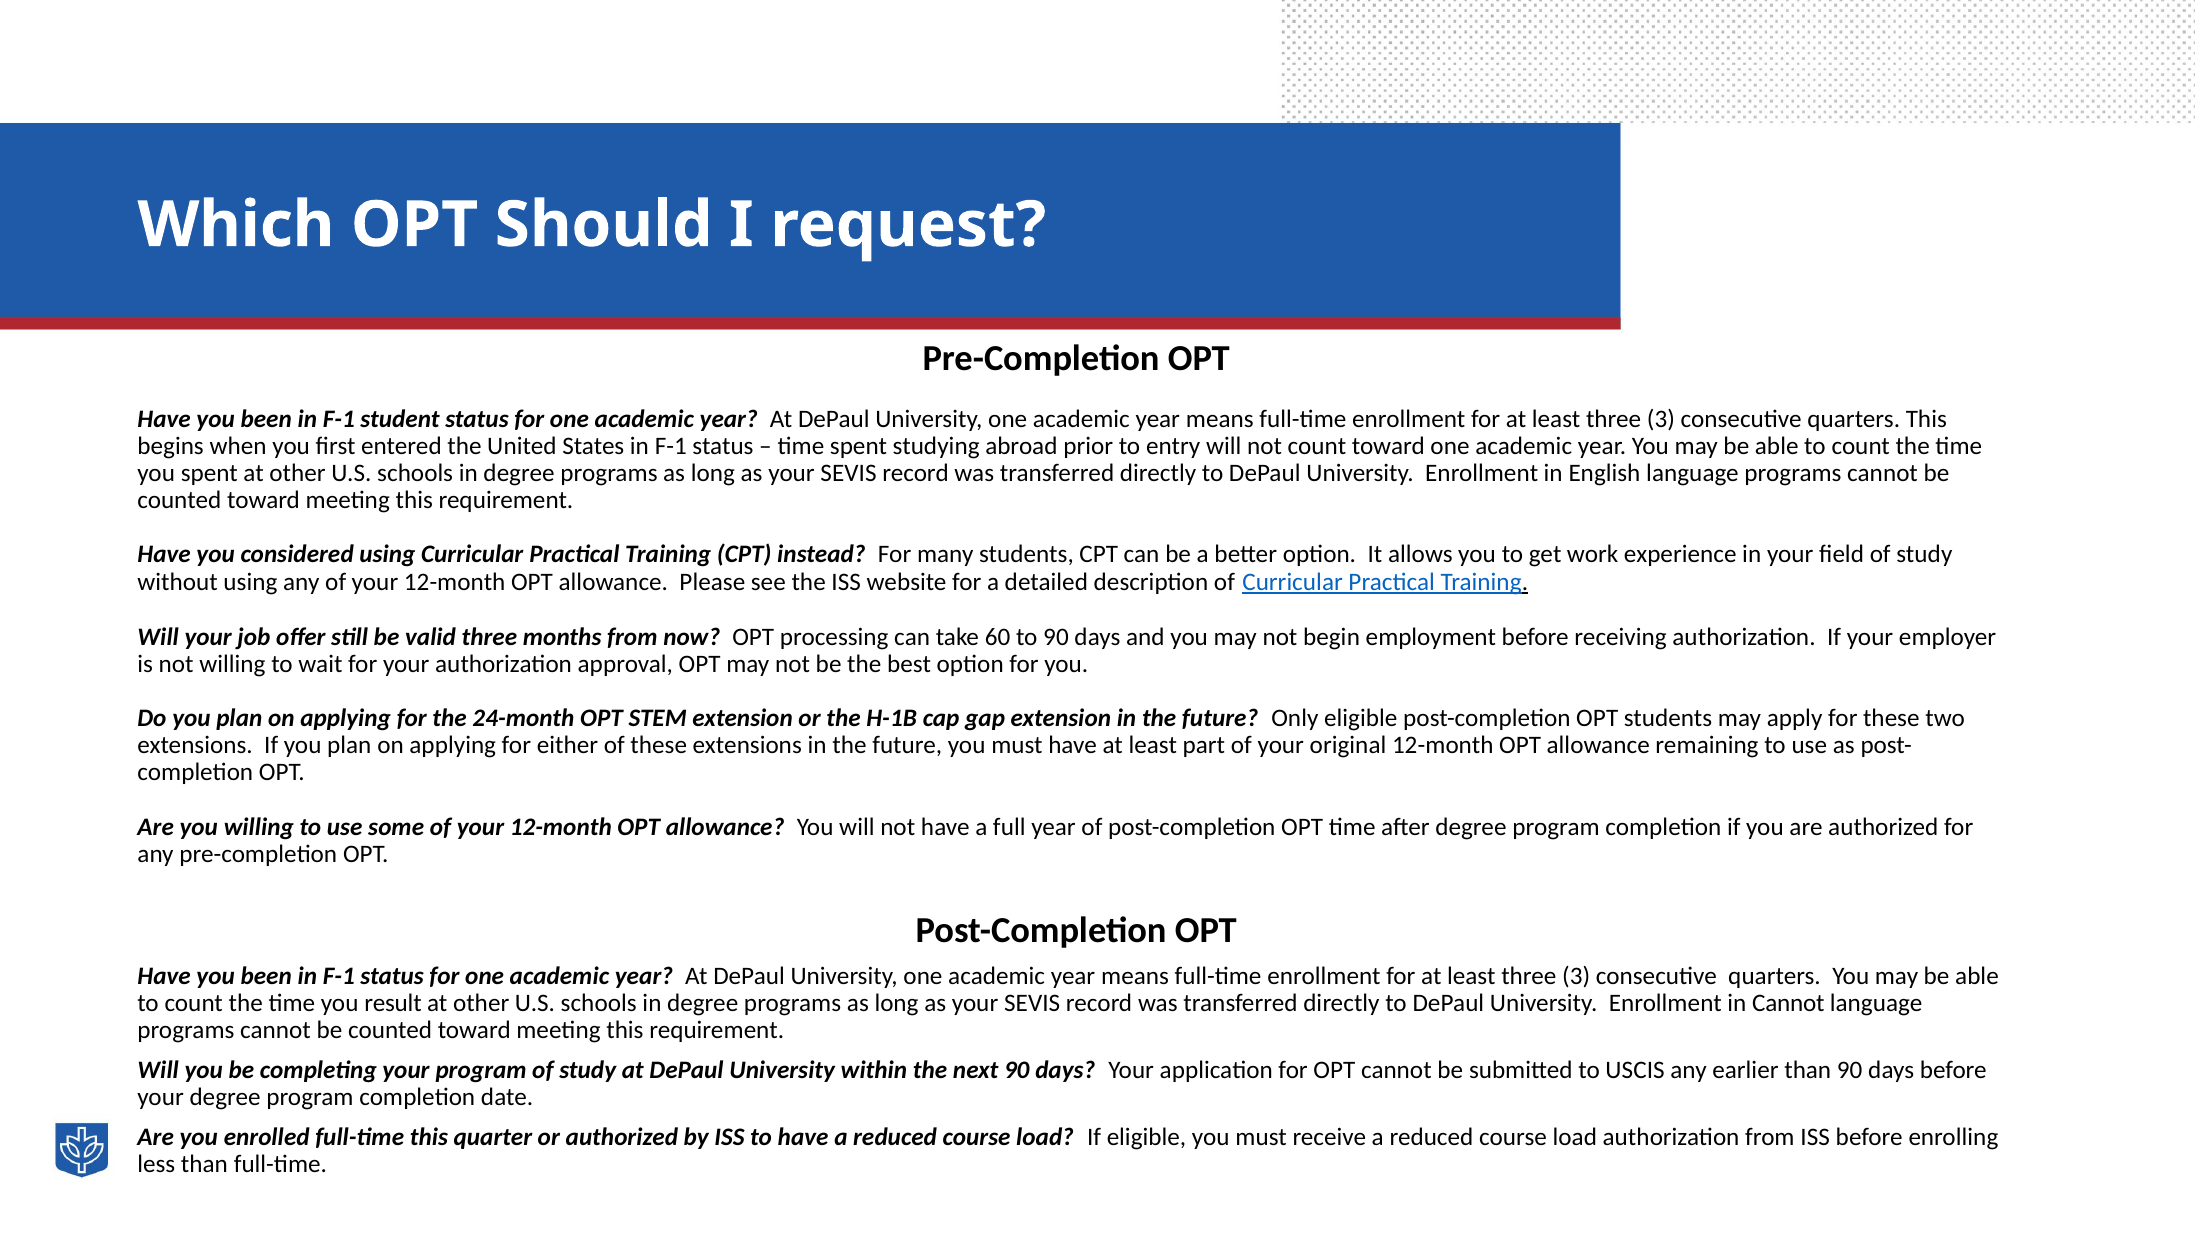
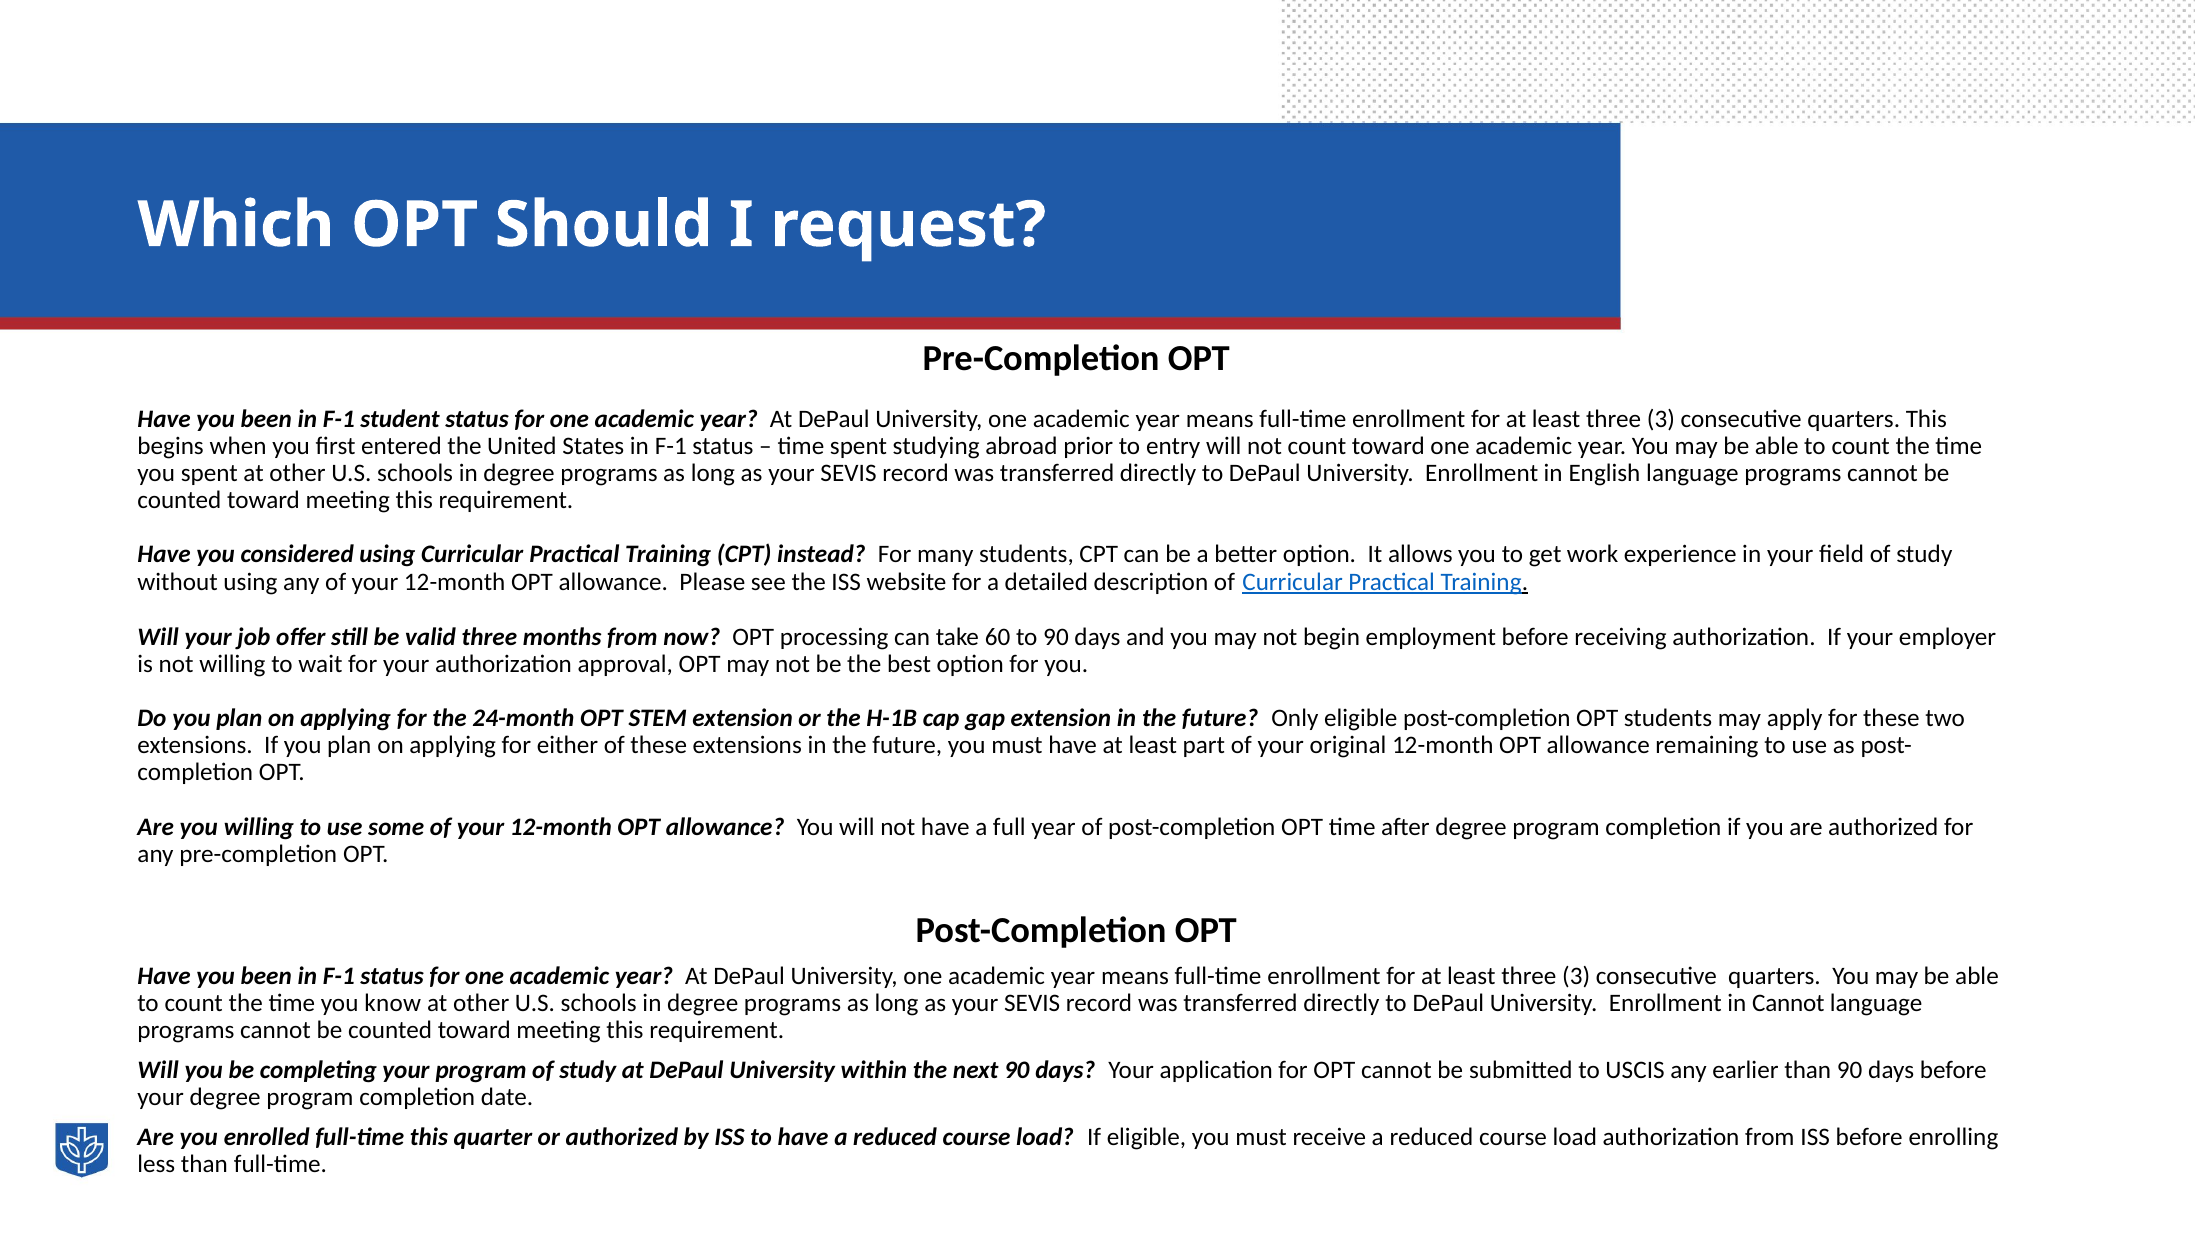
result: result -> know (393, 1004)
